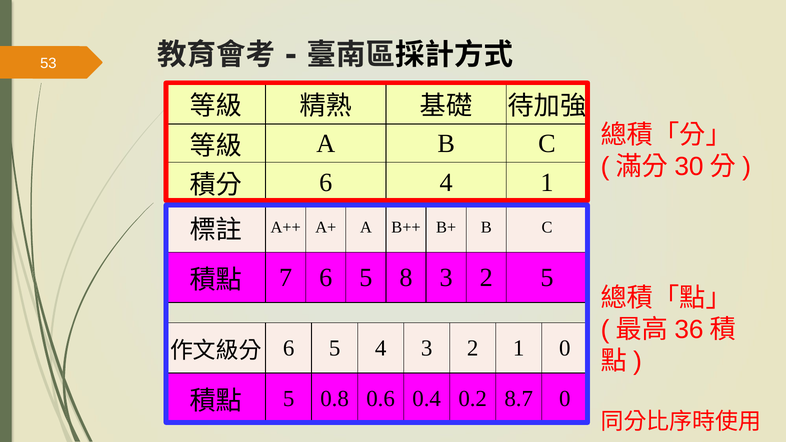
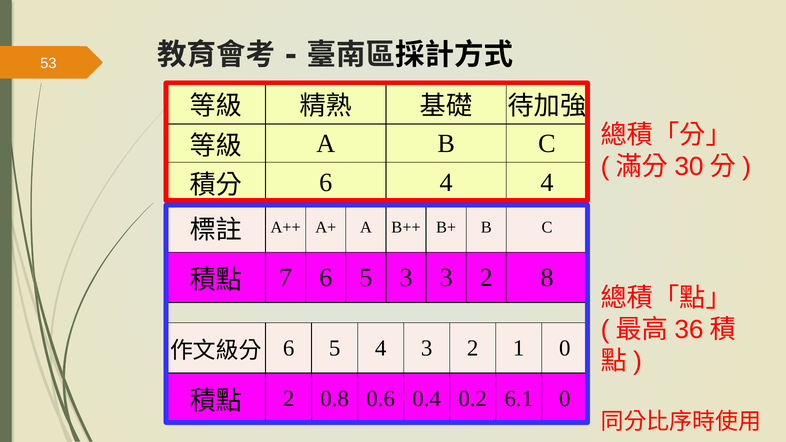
4 1: 1 -> 4 (547, 183)
5 8: 8 -> 3 (406, 278)
2 5: 5 -> 8 (547, 278)
5: 5 -> 2 (289, 399)
8.7: 8.7 -> 6.1 (519, 399)
